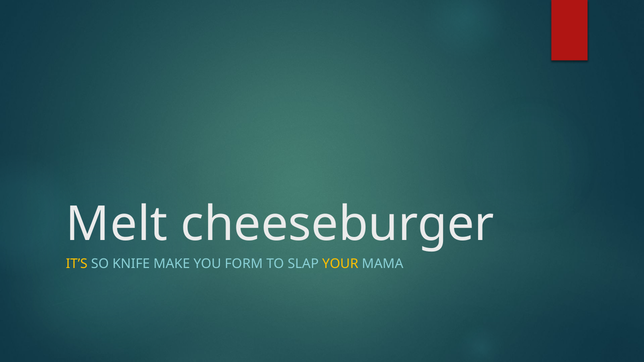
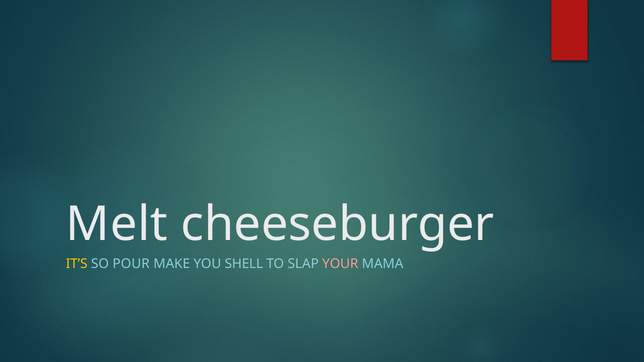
KNIFE: KNIFE -> POUR (131, 264)
FORM: FORM -> SHELL (244, 264)
YOUR colour: yellow -> pink (340, 264)
